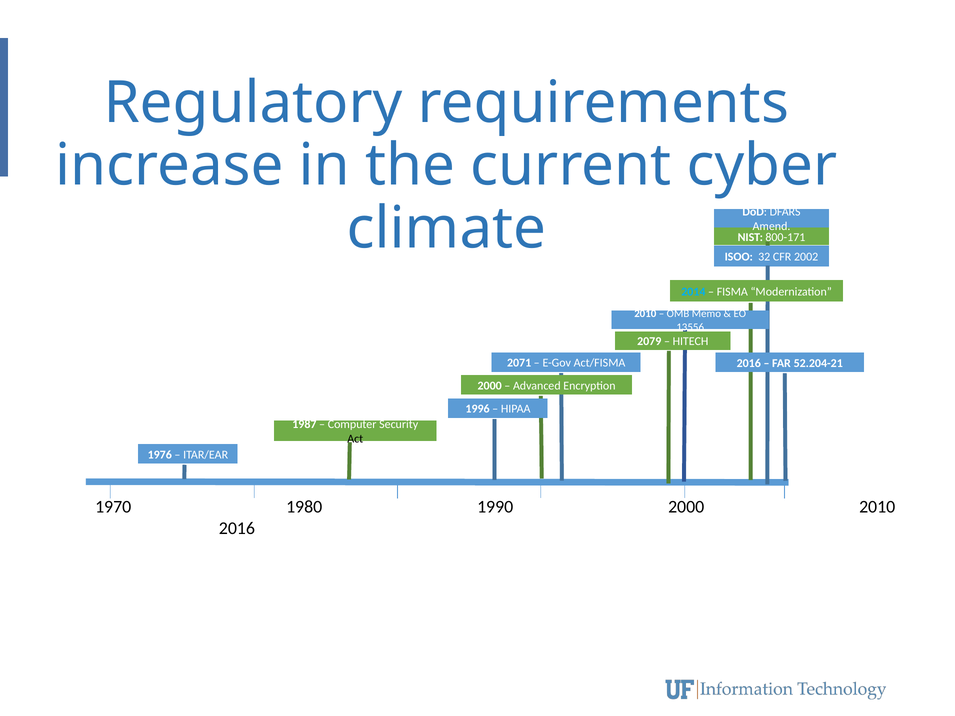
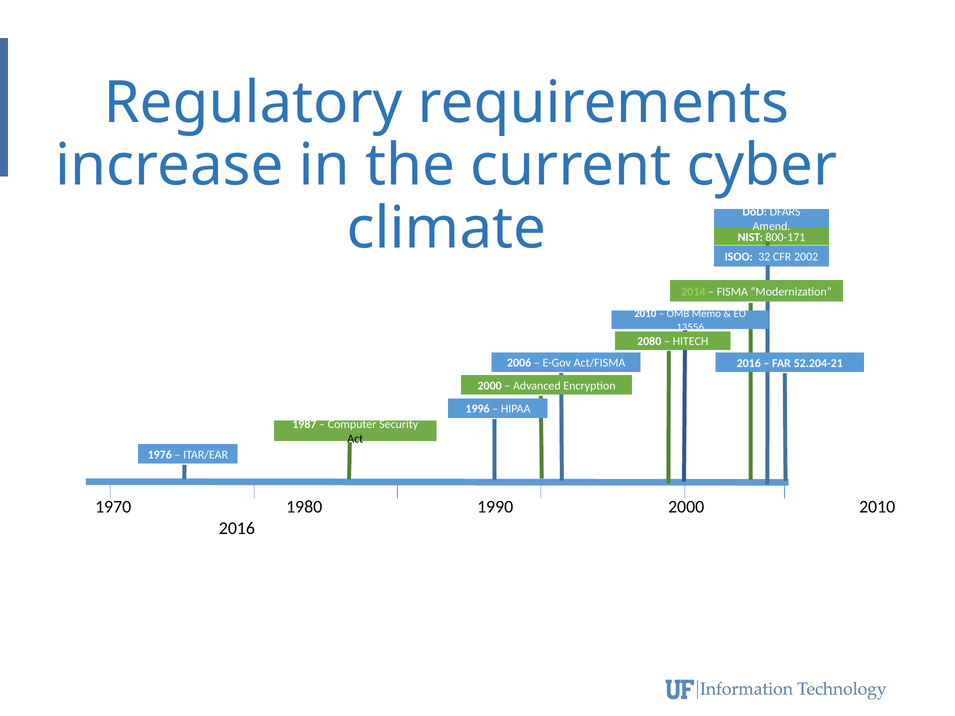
2014 colour: light blue -> light green (693, 292)
2079: 2079 -> 2080 (649, 342)
2071: 2071 -> 2006 (519, 363)
